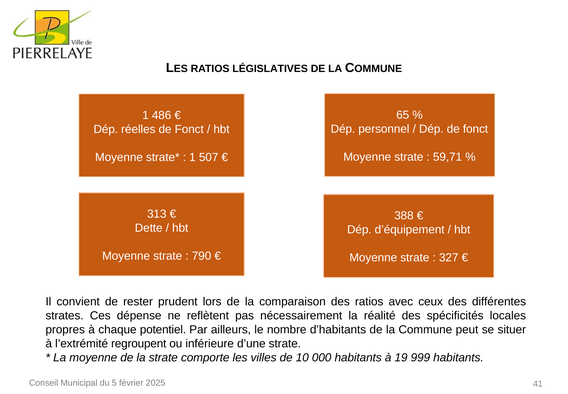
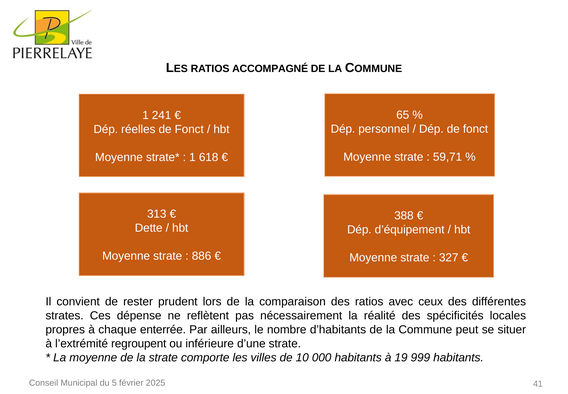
LÉGISLATIVES: LÉGISLATIVES -> ACCOMPAGNÉ (270, 68)
486: 486 -> 241 (162, 115)
507: 507 -> 618 (209, 157)
790: 790 -> 886 (202, 256)
potentiel: potentiel -> enterrée (163, 329)
